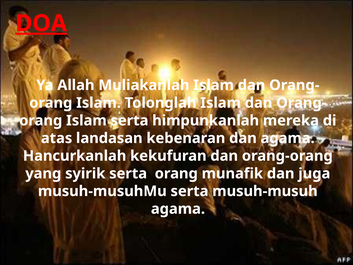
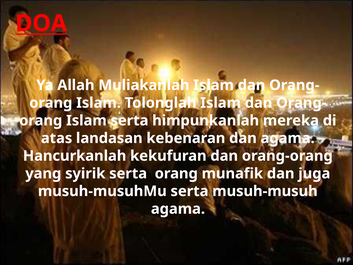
DOA underline: present -> none (41, 23)
